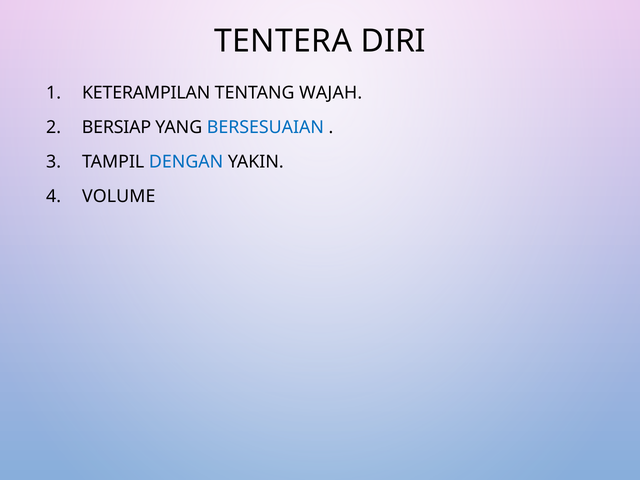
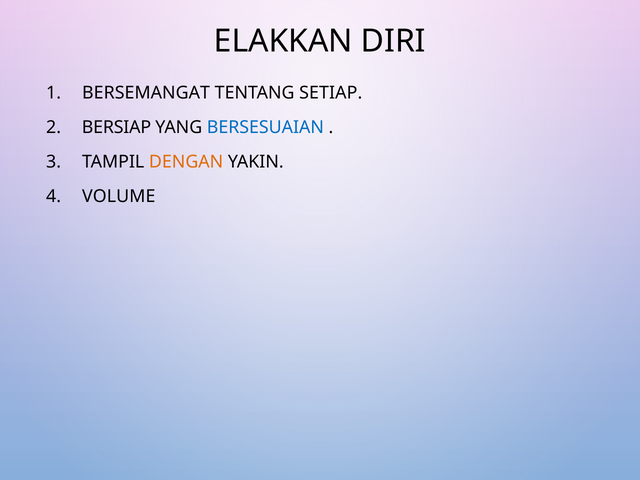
TENTERA: TENTERA -> ELAKKAN (283, 41)
KETERAMPILAN: KETERAMPILAN -> BERSEMANGAT (146, 93)
WAJAH: WAJAH -> SETIAP (331, 93)
DENGAN colour: blue -> orange (186, 162)
